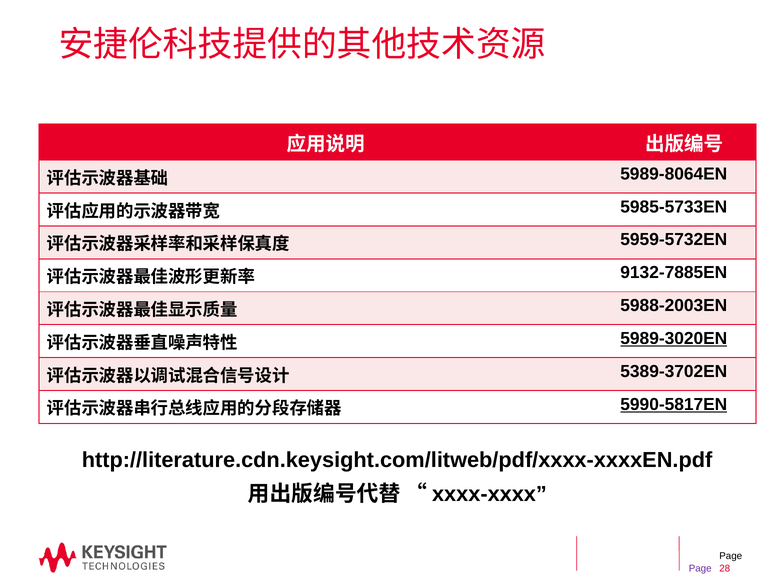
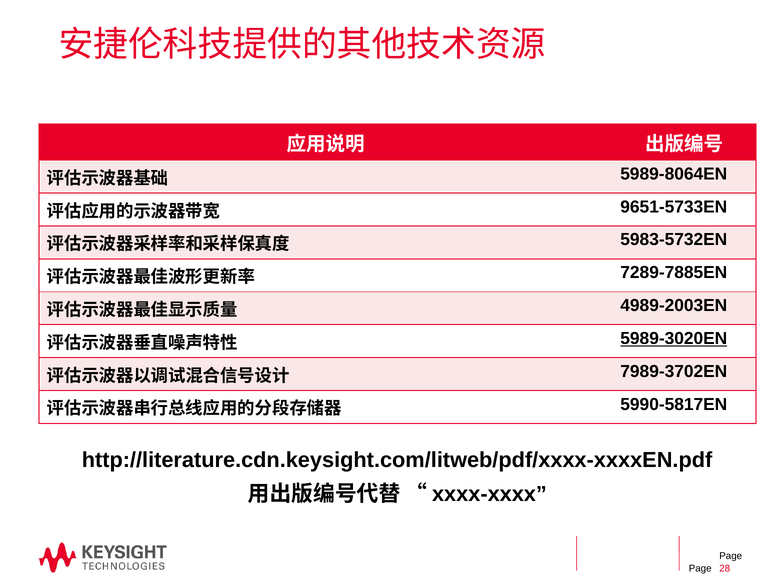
5985-5733EN: 5985-5733EN -> 9651-5733EN (674, 207)
5959-5732EN: 5959-5732EN -> 5983-5732EN (674, 240)
9132-7885EN: 9132-7885EN -> 7289-7885EN (674, 272)
5988-2003EN: 5988-2003EN -> 4989-2003EN (674, 305)
5389-3702EN: 5389-3702EN -> 7989-3702EN (674, 371)
5990-5817EN underline: present -> none (674, 404)
Page colour: purple -> black (700, 568)
